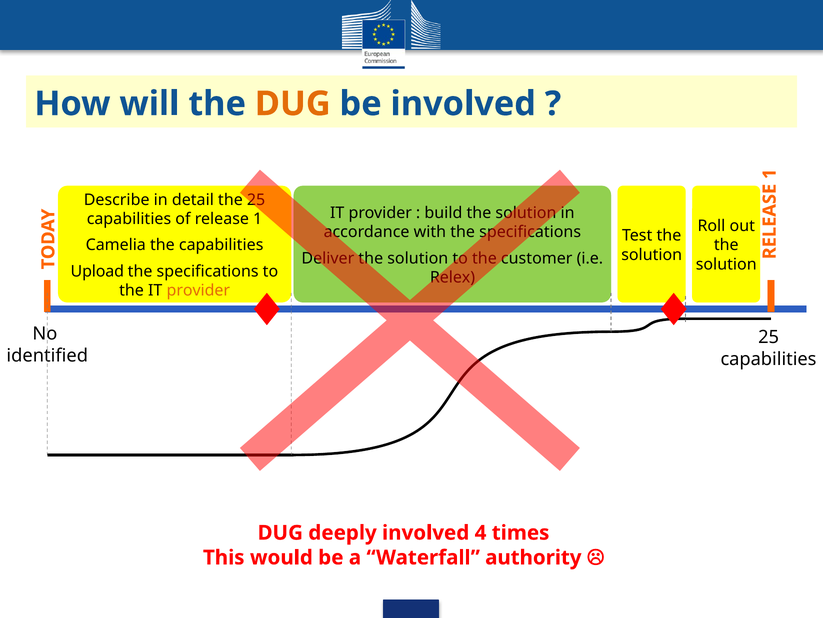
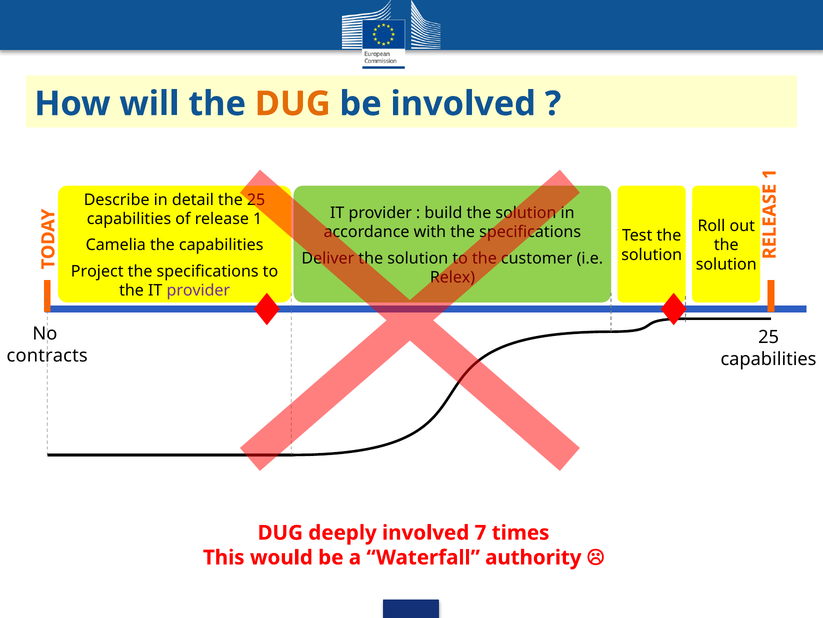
Upload: Upload -> Project (97, 271)
provider colour: orange -> purple (198, 290)
identified: identified -> contracts (47, 355)
4: 4 -> 7 (481, 532)
